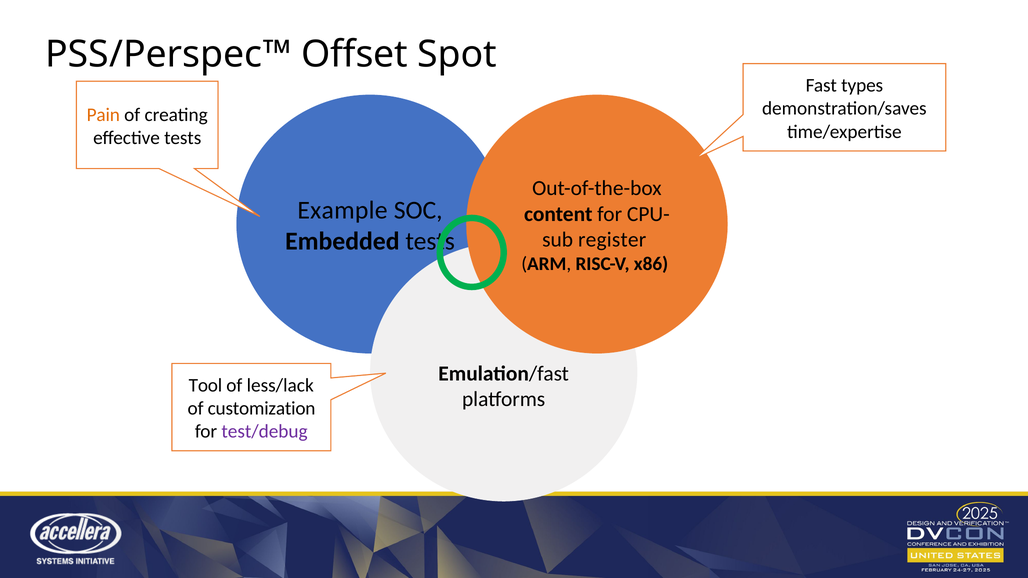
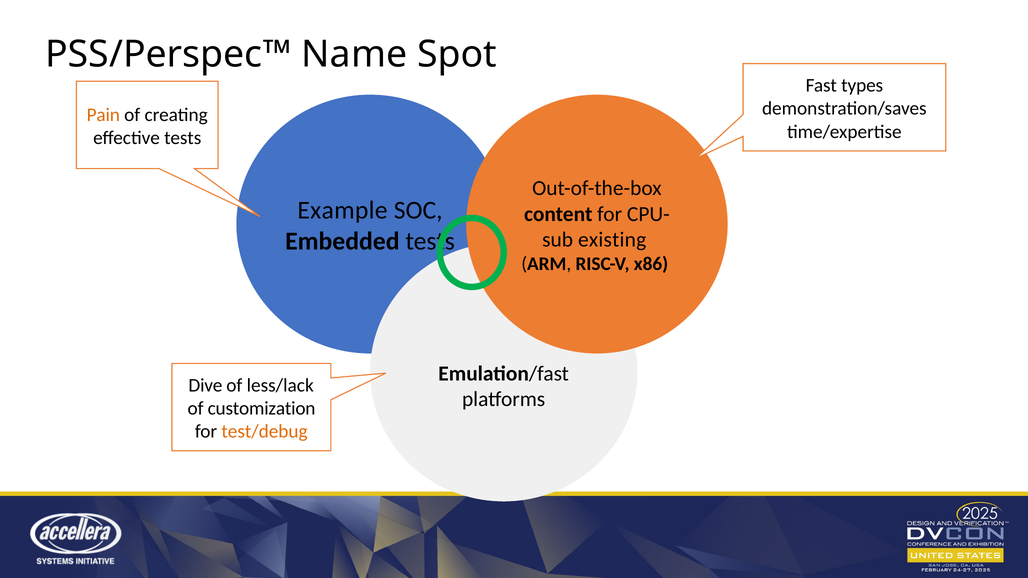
Offset: Offset -> Name (354, 55)
register: register -> existing (612, 240)
Tool: Tool -> Dive (205, 385)
test/debug colour: purple -> orange (265, 432)
